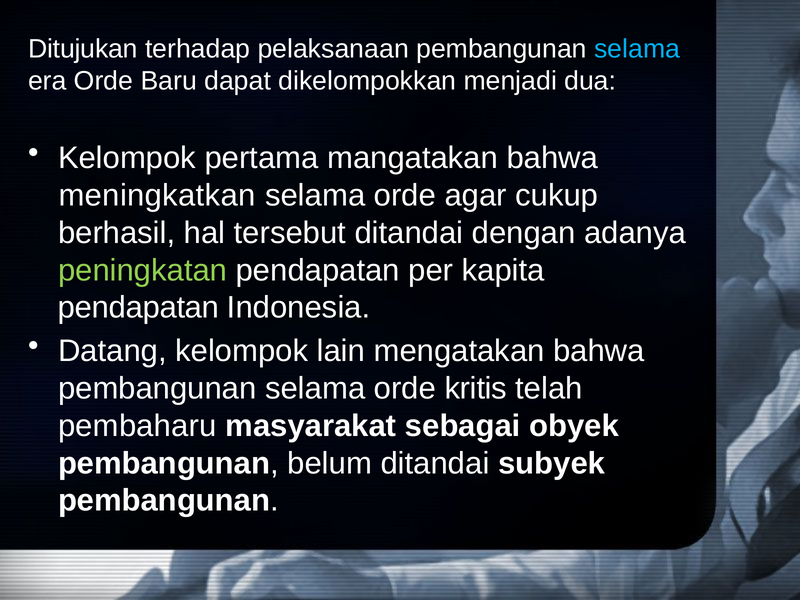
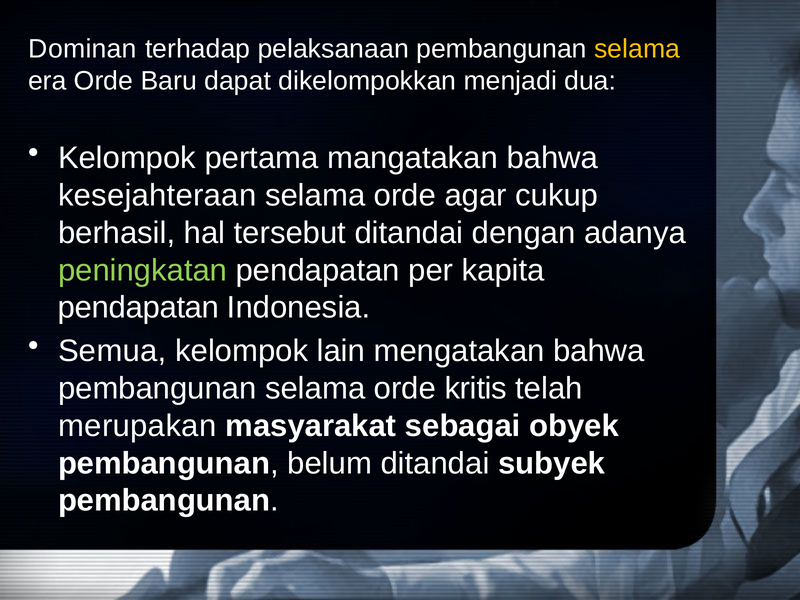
Ditujukan: Ditujukan -> Dominan (83, 49)
selama colour: light blue -> yellow (637, 49)
meningkatkan: meningkatkan -> kesejahteraan (157, 196)
Datang: Datang -> Semua (112, 351)
pembaharu: pembaharu -> merupakan (137, 426)
